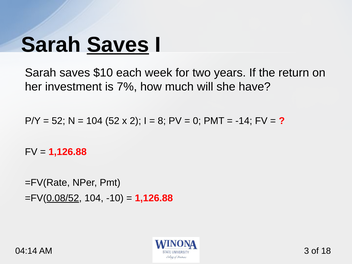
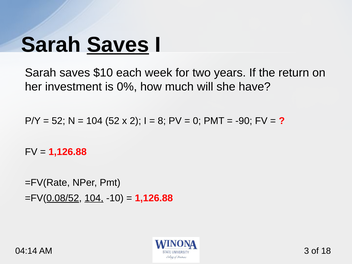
7%: 7% -> 0% (127, 87)
-14: -14 -> -90 (244, 121)
104 underline: none -> present (94, 198)
